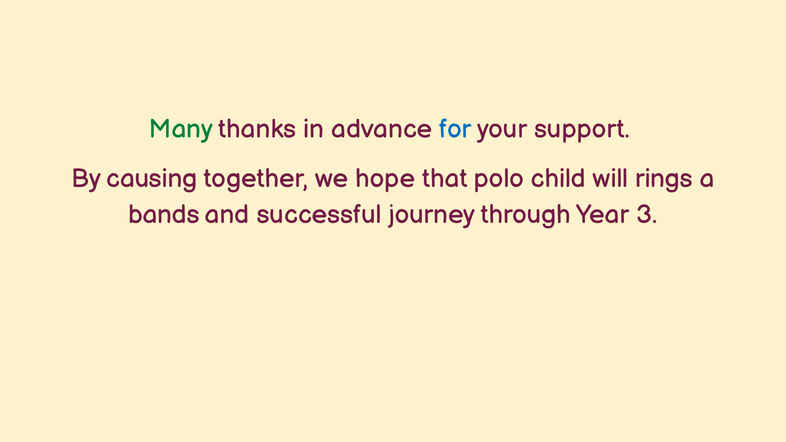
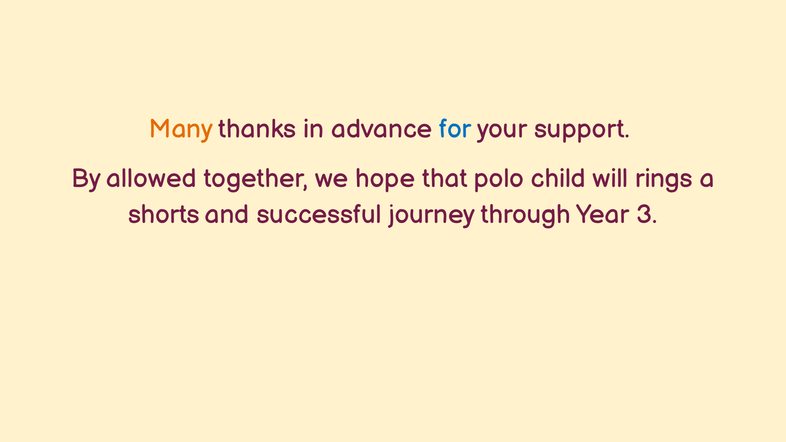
Many colour: green -> orange (181, 129)
causing: causing -> allowed (152, 178)
bands: bands -> shorts (164, 215)
